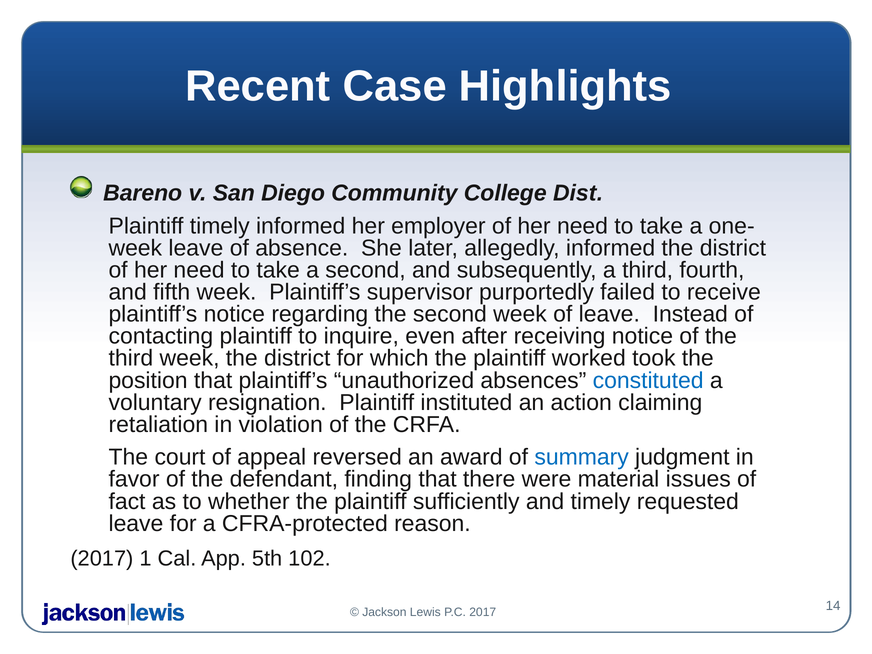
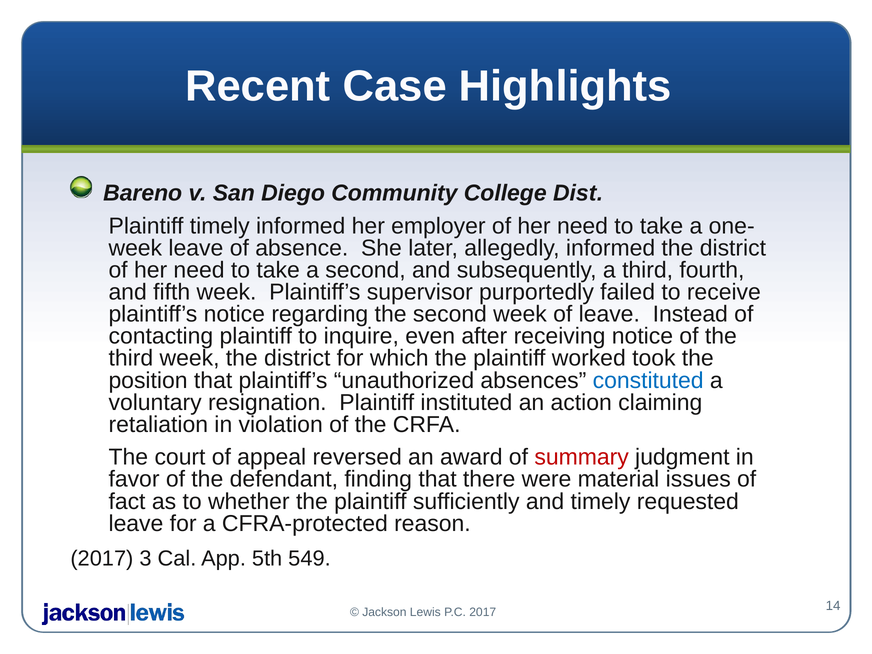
summary colour: blue -> red (582, 457)
1: 1 -> 3 (146, 558)
102: 102 -> 549 (309, 558)
